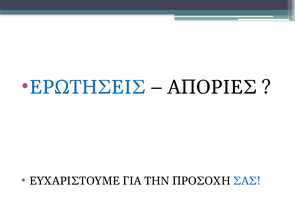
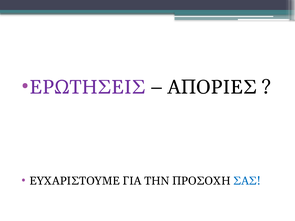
ΕΡΩΤΗΣΕΙΣ colour: blue -> purple (87, 87)
